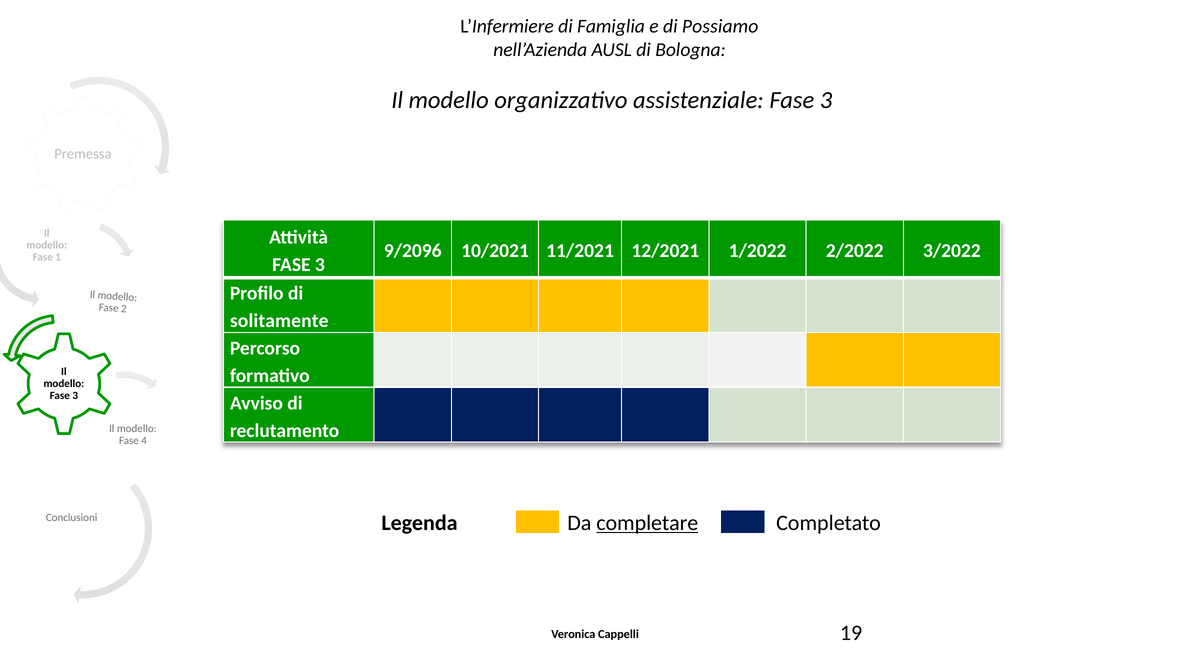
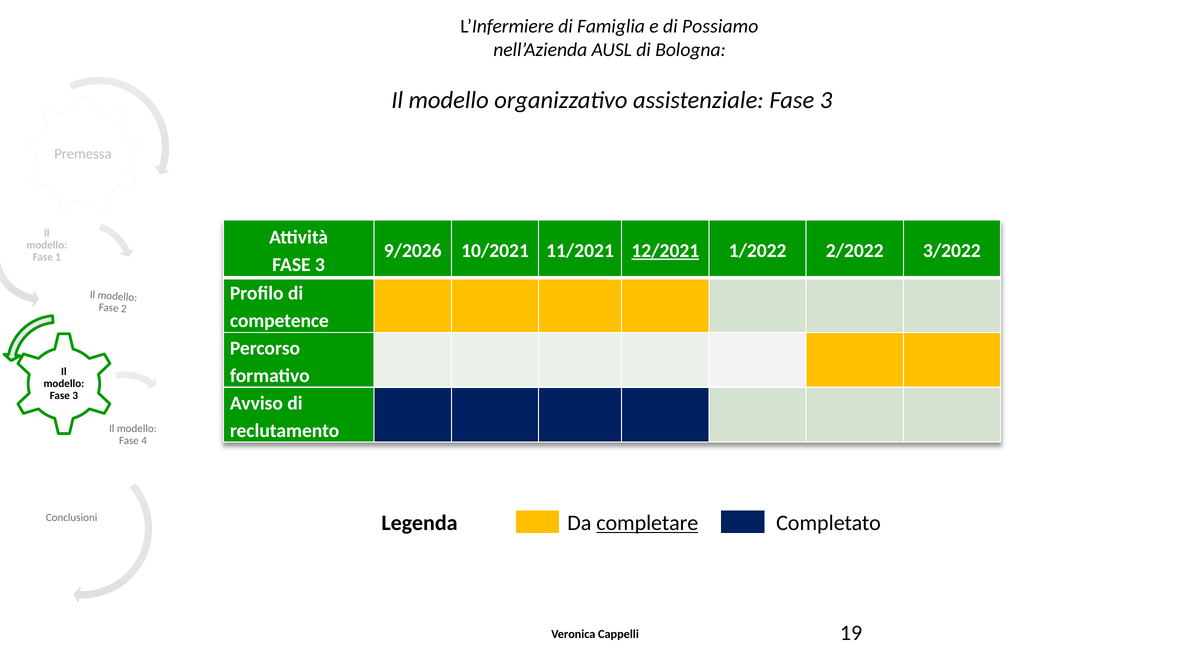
9/2096: 9/2096 -> 9/2026 (413, 251)
12/2021 underline: none -> present (665, 251)
solitamente: solitamente -> competence (279, 321)
